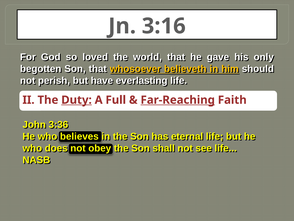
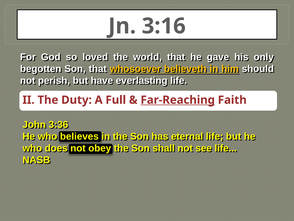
Duty underline: present -> none (77, 100)
